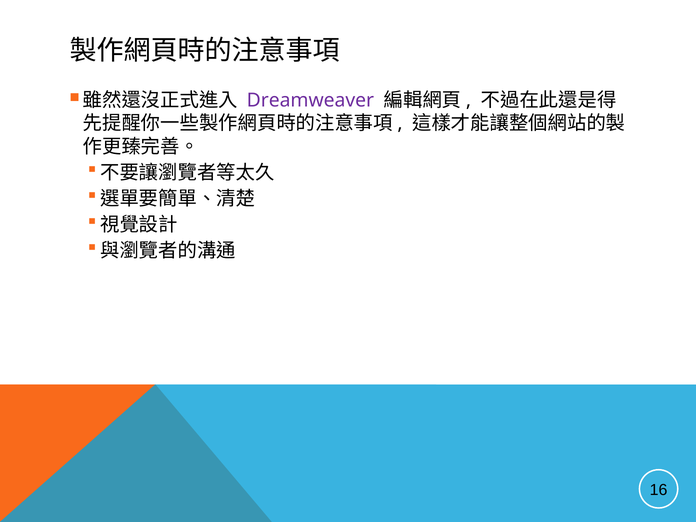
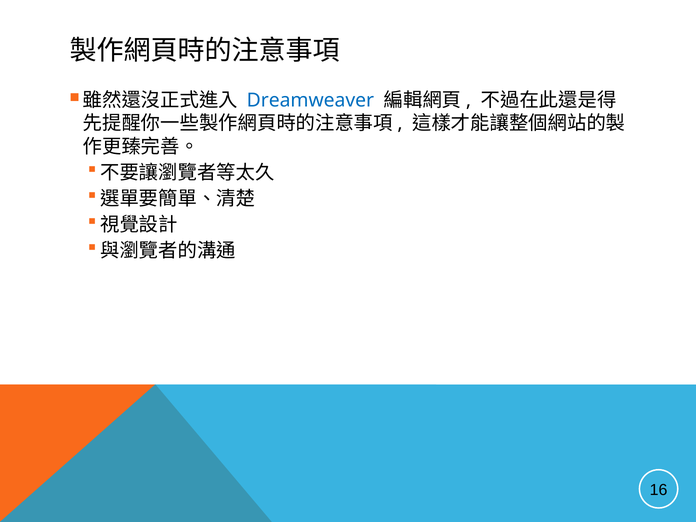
Dreamweaver colour: purple -> blue (310, 100)
